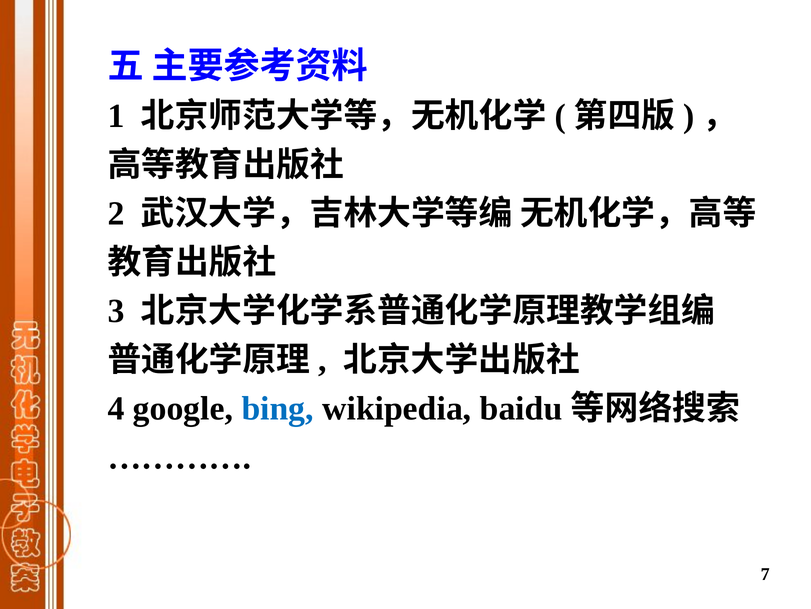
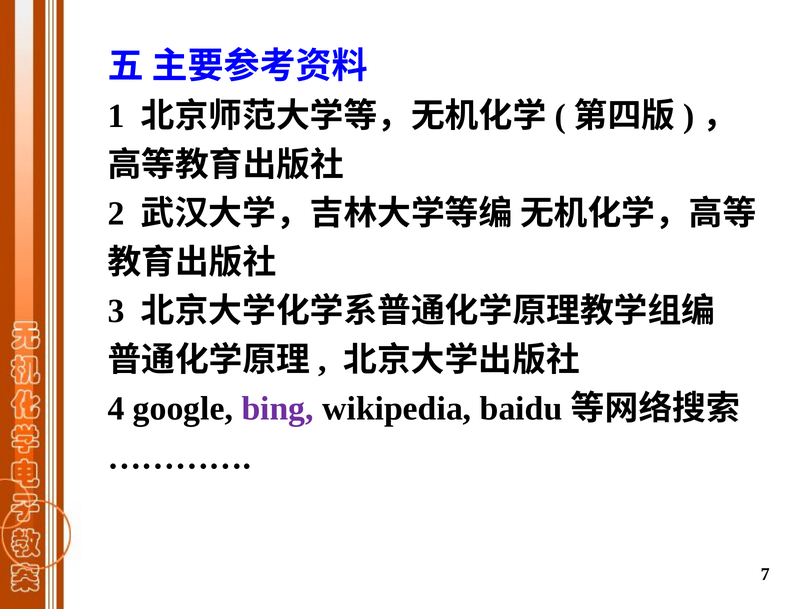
bing colour: blue -> purple (278, 408)
